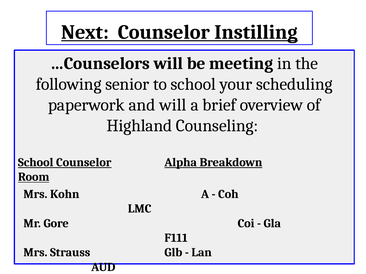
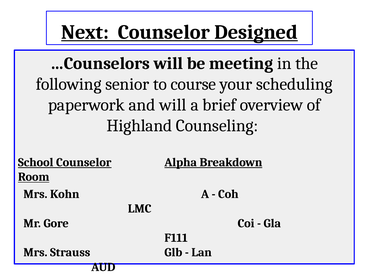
Instilling: Instilling -> Designed (256, 32)
to school: school -> course (193, 84)
